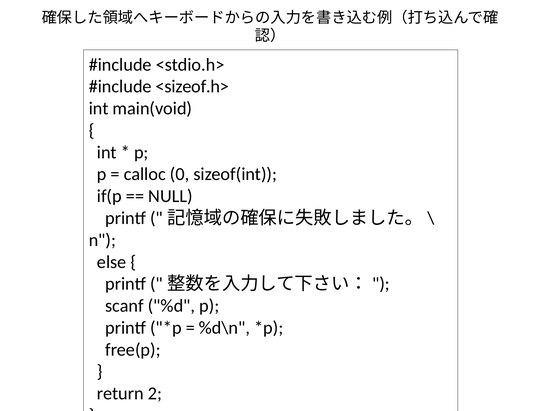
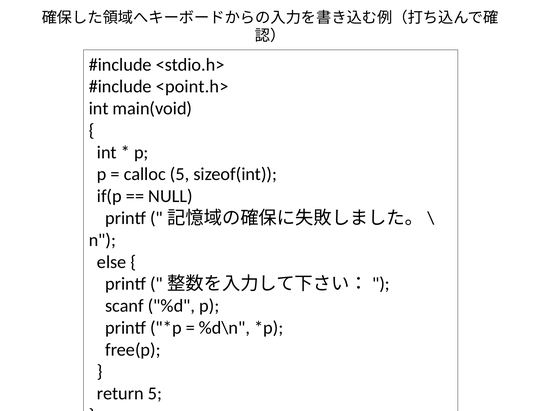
<sizeof.h>: <sizeof.h> -> <point.h> (192, 87)
calloc 0: 0 -> 5 (180, 174)
return 2: 2 -> 5 (155, 393)
